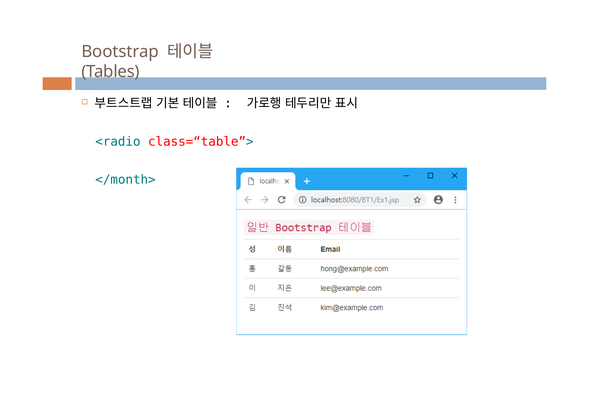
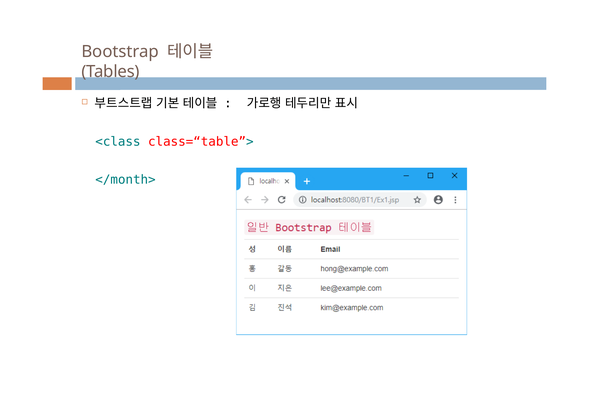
<radio: <radio -> <class (118, 142)
